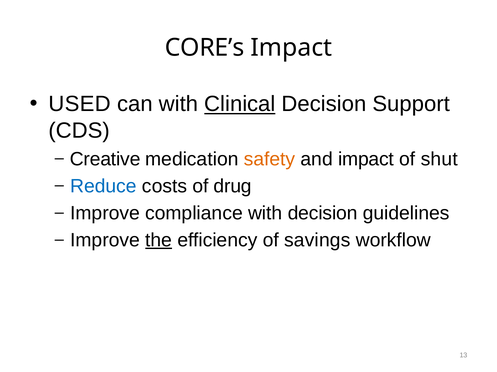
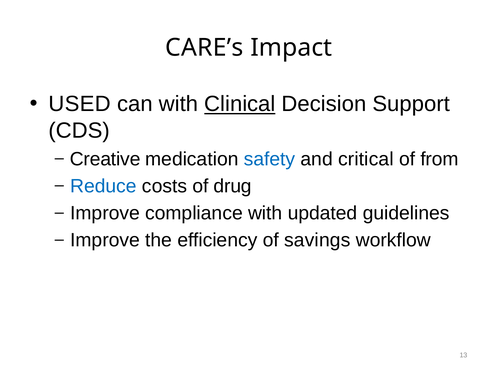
CORE’s: CORE’s -> CARE’s (204, 48)
safety colour: orange -> blue (270, 159)
and impact: impact -> critical (366, 159)
shut: shut -> from (439, 159)
with decision: decision -> updated (323, 213)
the underline: present -> none (159, 241)
